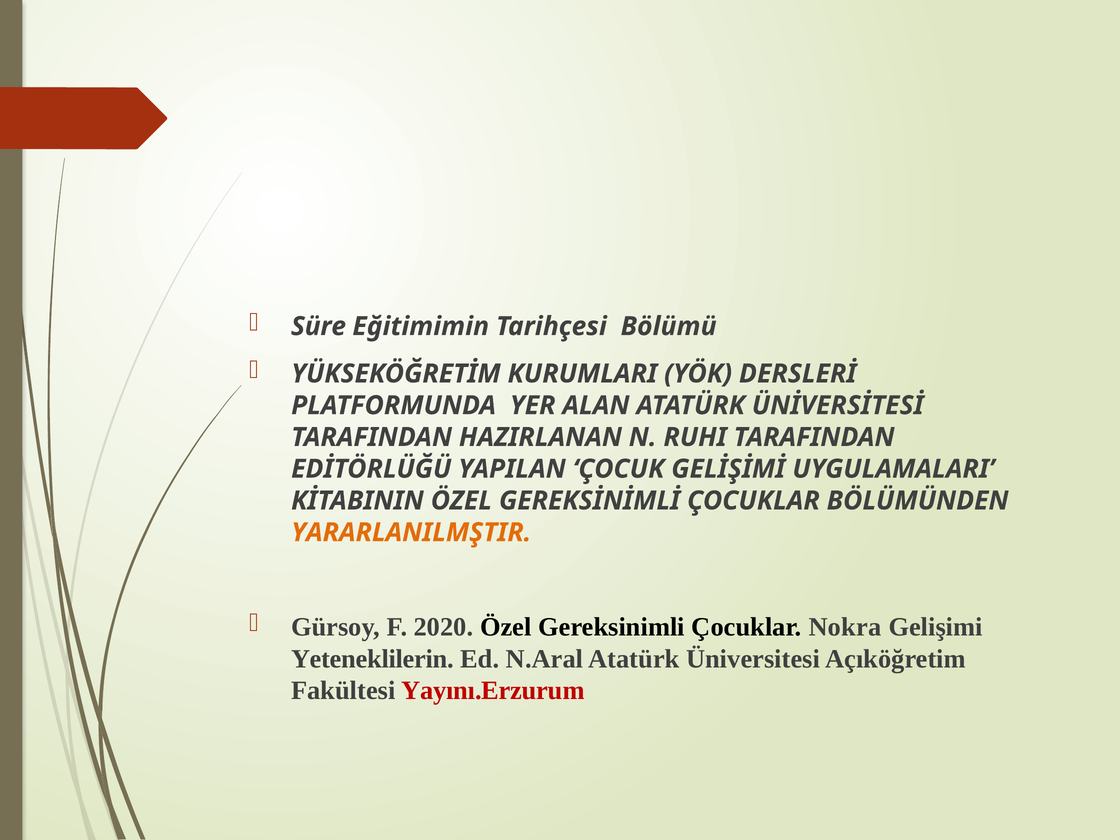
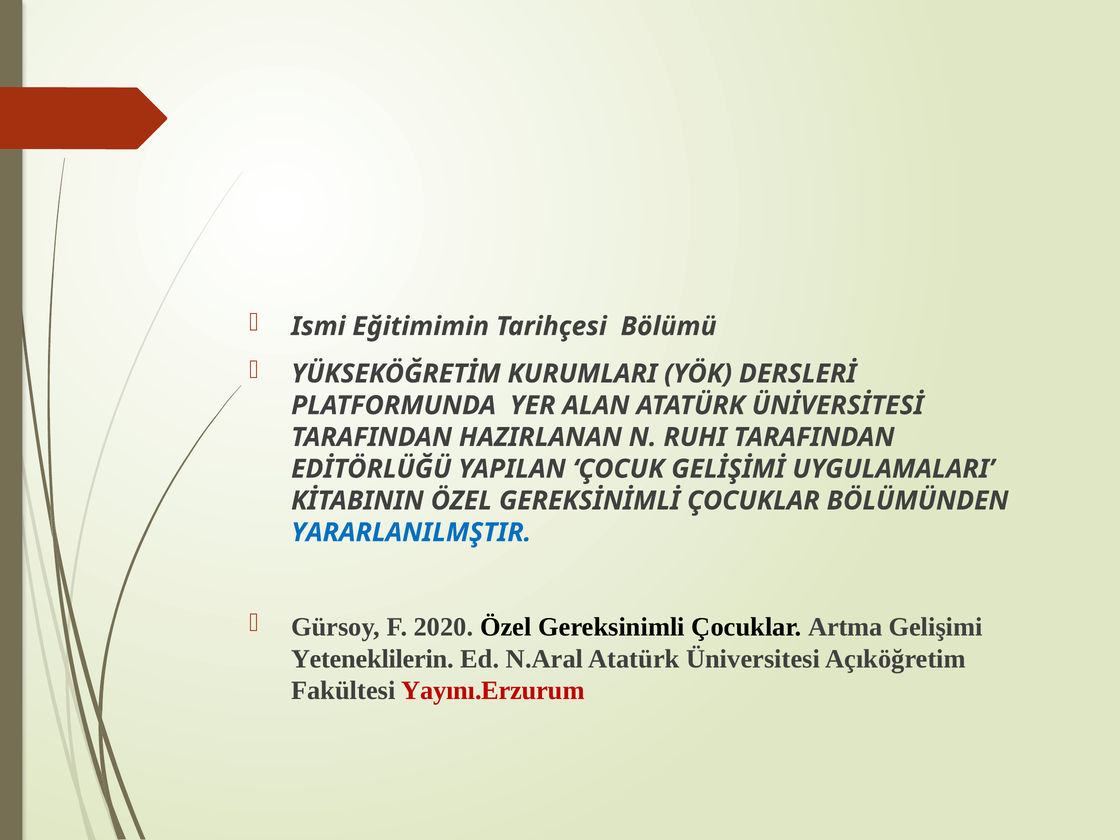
Süre: Süre -> Ismi (318, 326)
YARARLANILMŞTIR colour: orange -> blue (411, 532)
Nokra: Nokra -> Artma (845, 627)
